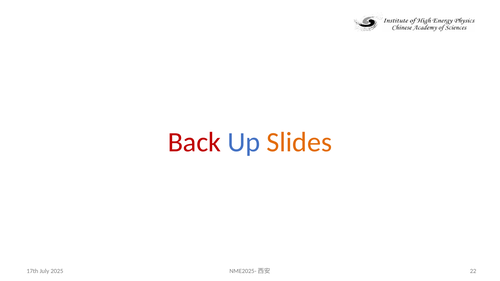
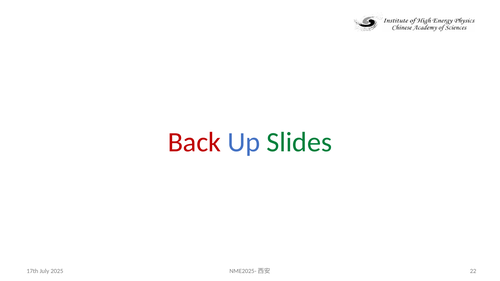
Slides colour: orange -> green (299, 142)
